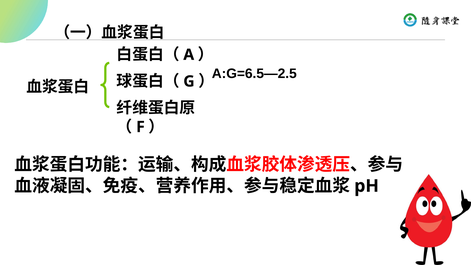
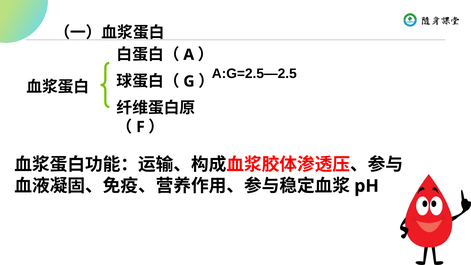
A:G=6.5—2.5: A:G=6.5—2.5 -> A:G=2.5—2.5 (254, 74)
